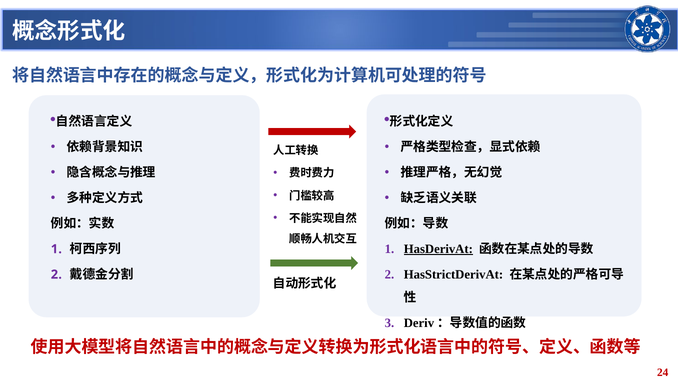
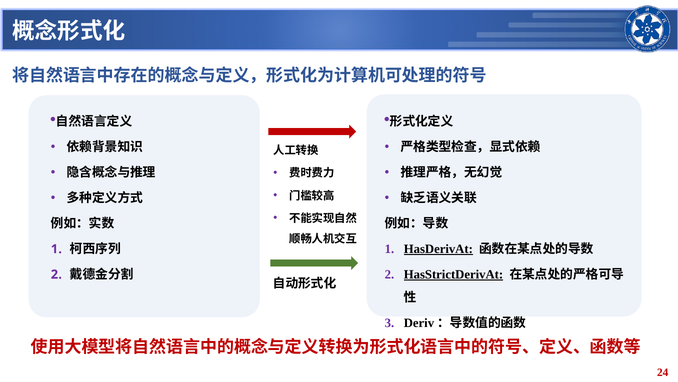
HasStrictDerivAt underline: none -> present (453, 274)
